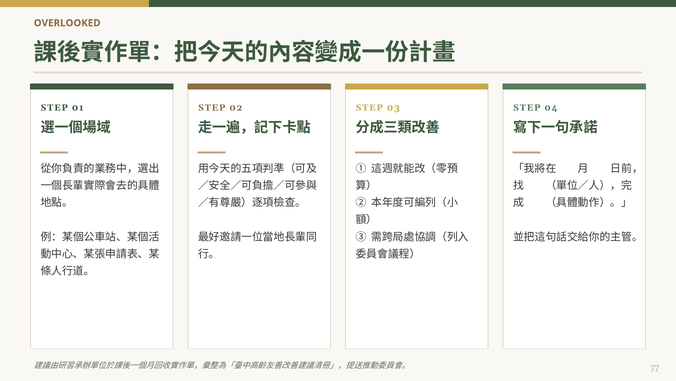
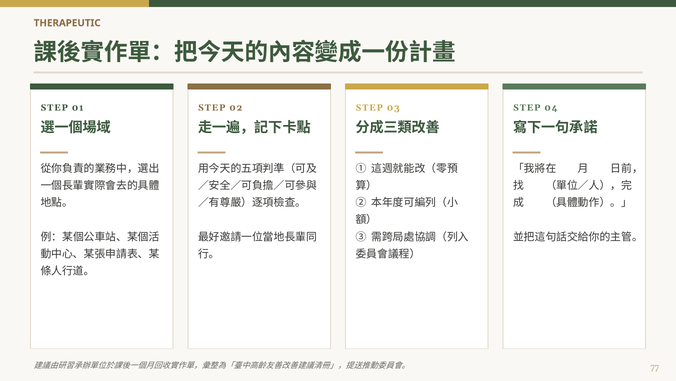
OVERLOOKED: OVERLOOKED -> THERAPEUTIC (67, 23)
